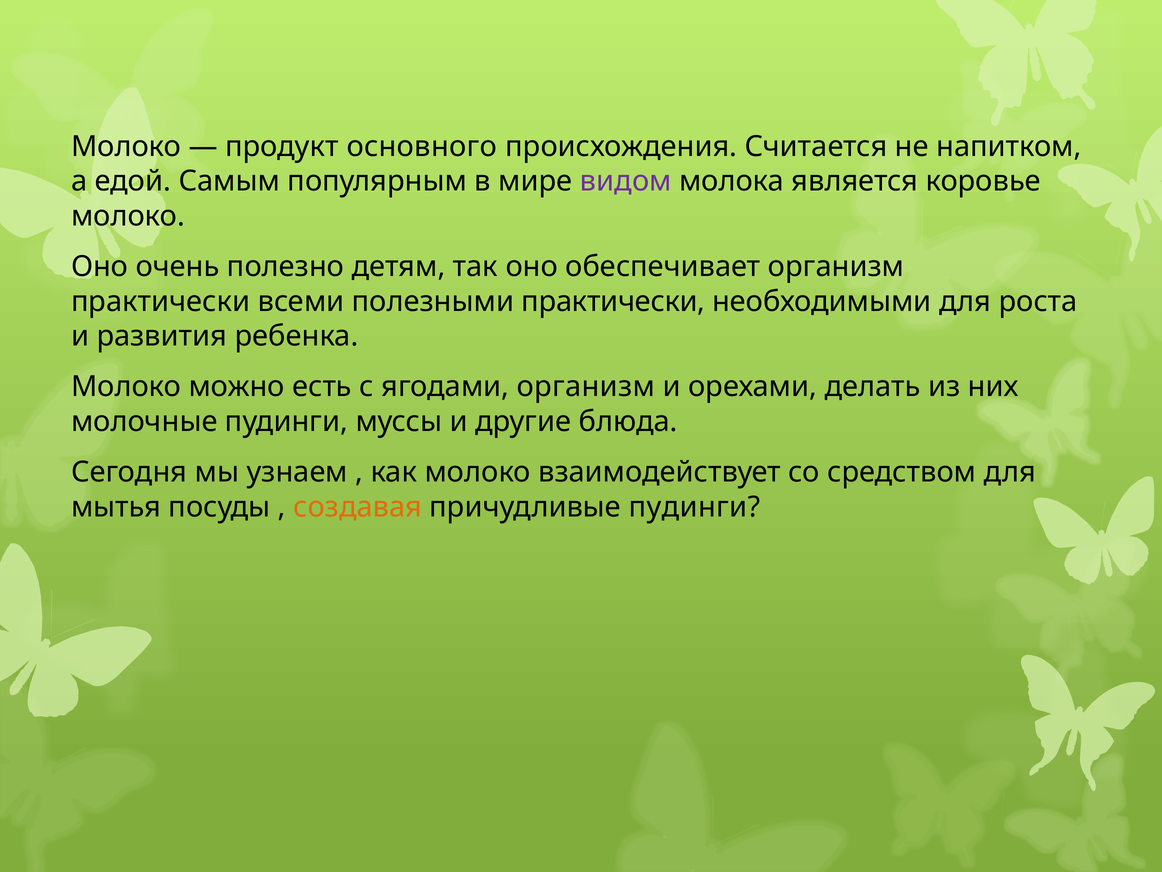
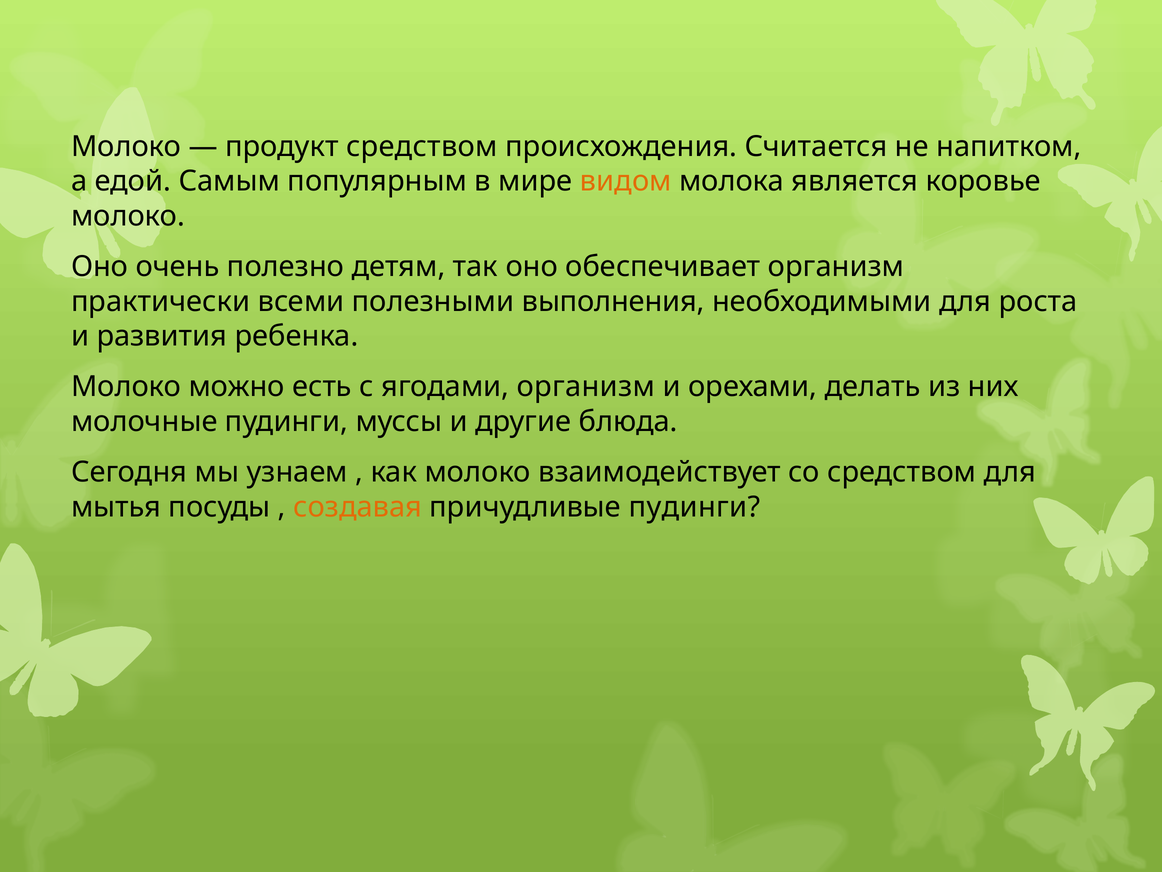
продукт основного: основного -> средством (422, 146)
видом colour: purple -> orange (626, 181)
полезными практически: практически -> выполнения (613, 301)
